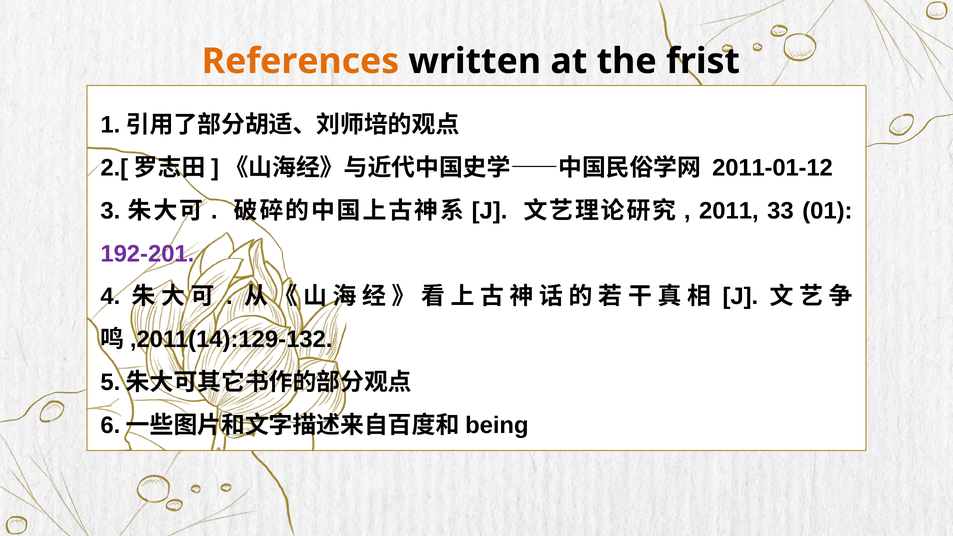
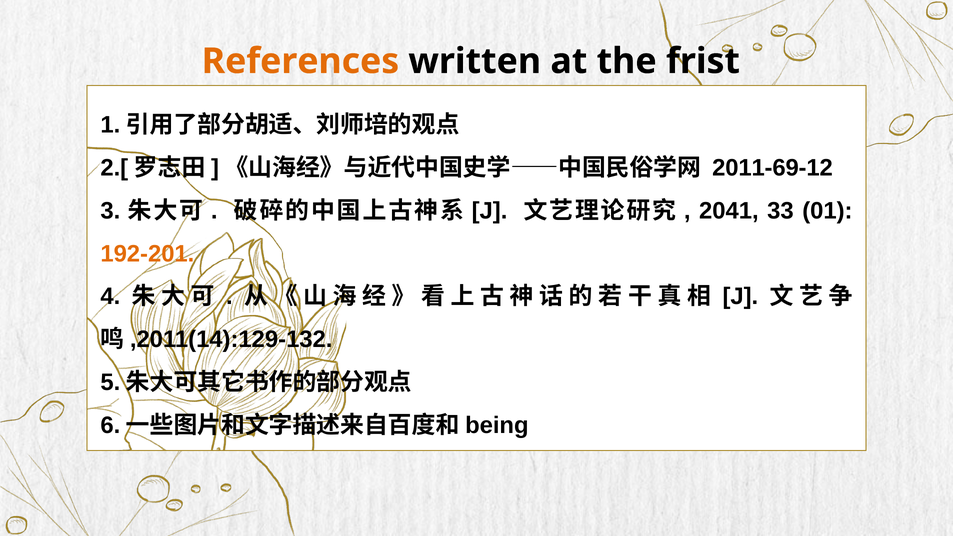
2011-01-12: 2011-01-12 -> 2011-69-12 (772, 168)
2011: 2011 -> 2041 (729, 211)
192-201 colour: purple -> orange (147, 254)
